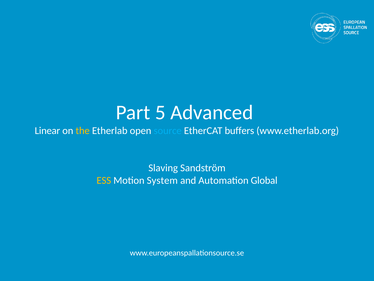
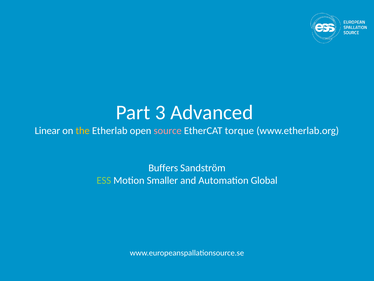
5: 5 -> 3 (160, 112)
source colour: light blue -> pink (168, 130)
buffers: buffers -> torque (239, 130)
Slaving: Slaving -> Buffers (163, 168)
ESS colour: yellow -> light green (104, 180)
System: System -> Smaller (162, 180)
